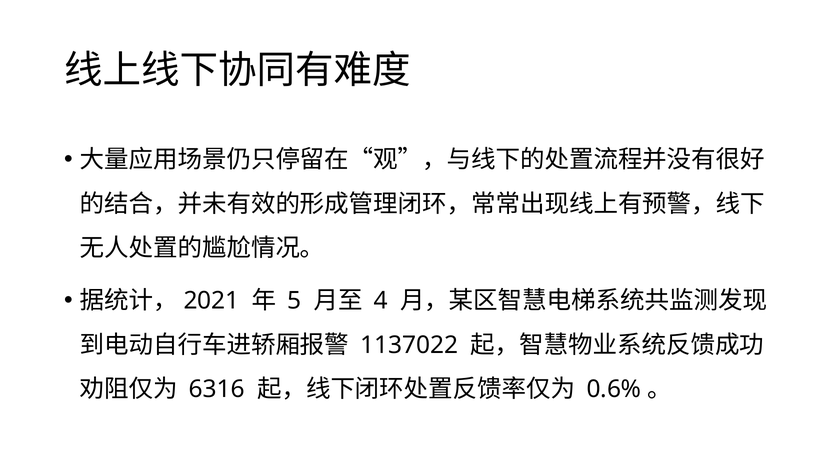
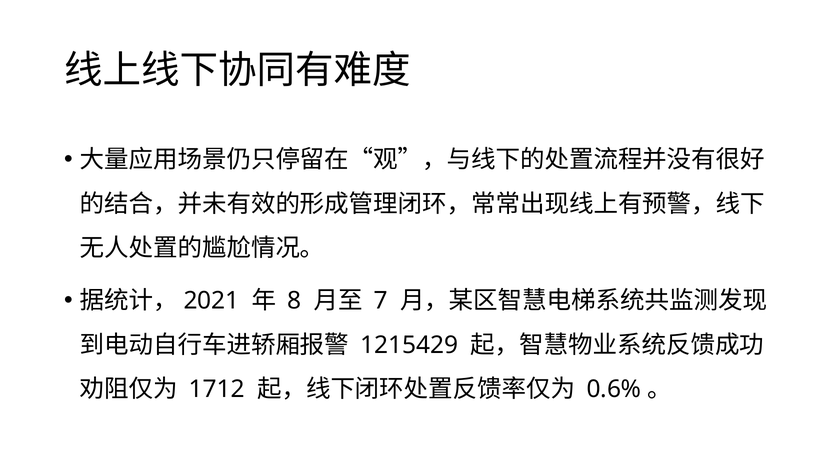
5: 5 -> 8 (294, 301)
4: 4 -> 7 (381, 301)
1137022: 1137022 -> 1215429 (409, 345)
6316: 6316 -> 1712 (217, 389)
